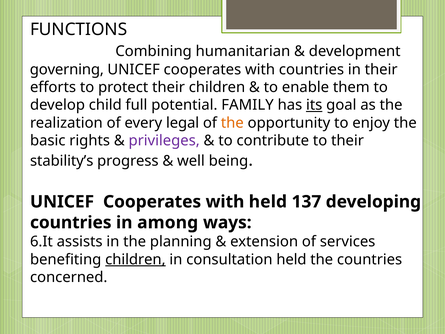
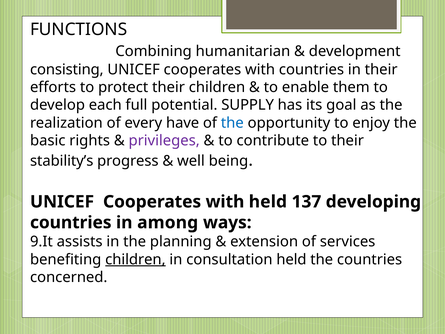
governing: governing -> consisting (67, 69)
child: child -> each (105, 105)
FAMILY: FAMILY -> SUPPLY (248, 105)
its underline: present -> none (314, 105)
legal: legal -> have (183, 123)
the colour: orange -> blue (232, 123)
6.It: 6.It -> 9.It (41, 242)
